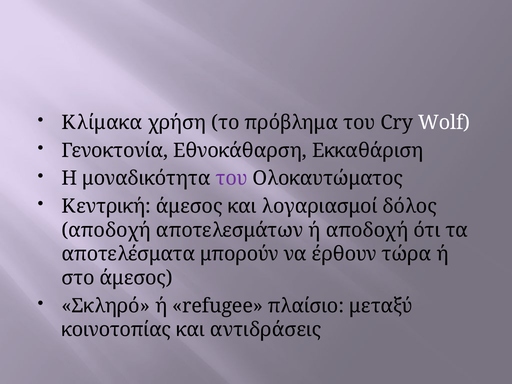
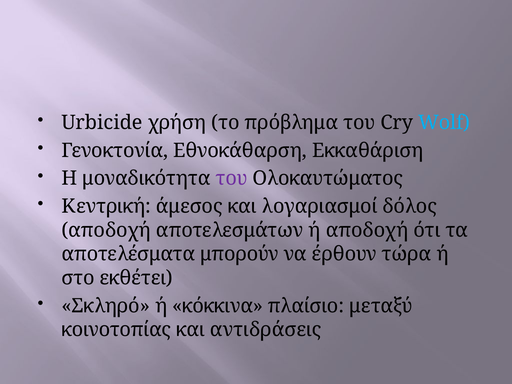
Κλίμακα: Κλίμακα -> Urbicide (102, 123)
Wolf colour: white -> light blue (444, 123)
στο άμεσος: άμεσος -> εκθέτει (136, 278)
refugee: refugee -> κόκκινα (218, 306)
